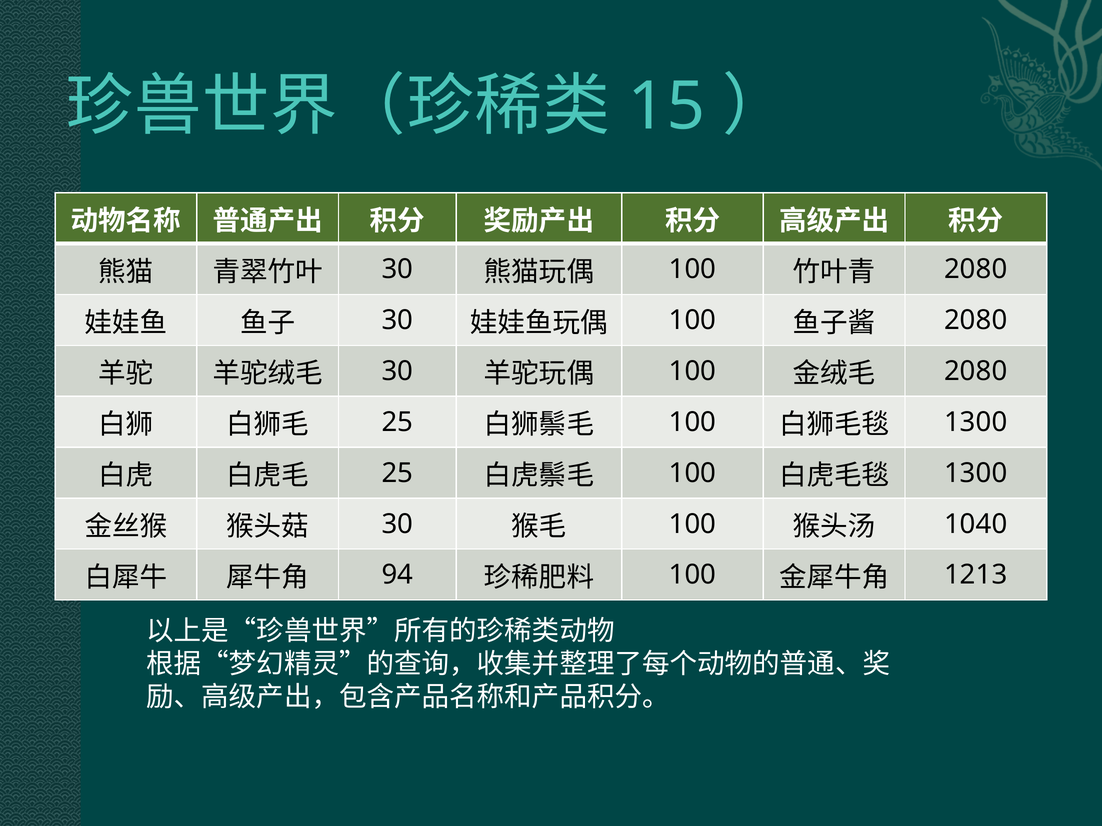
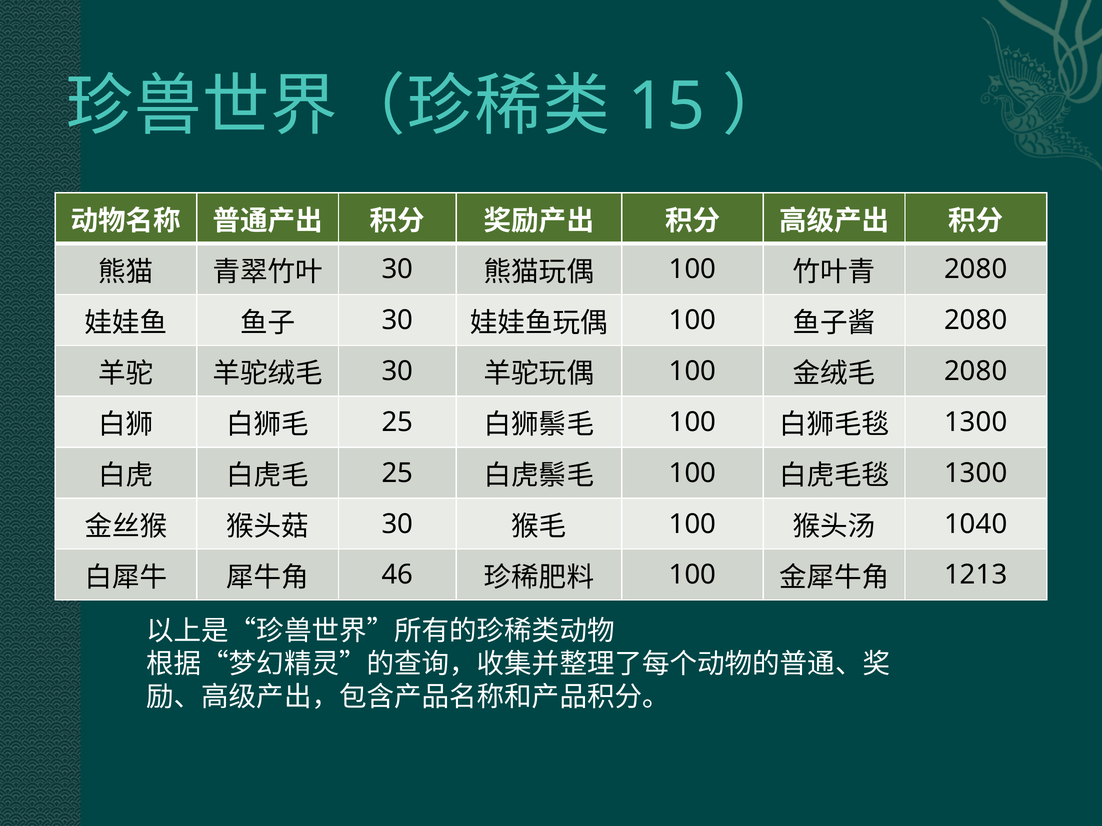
94: 94 -> 46 (397, 575)
